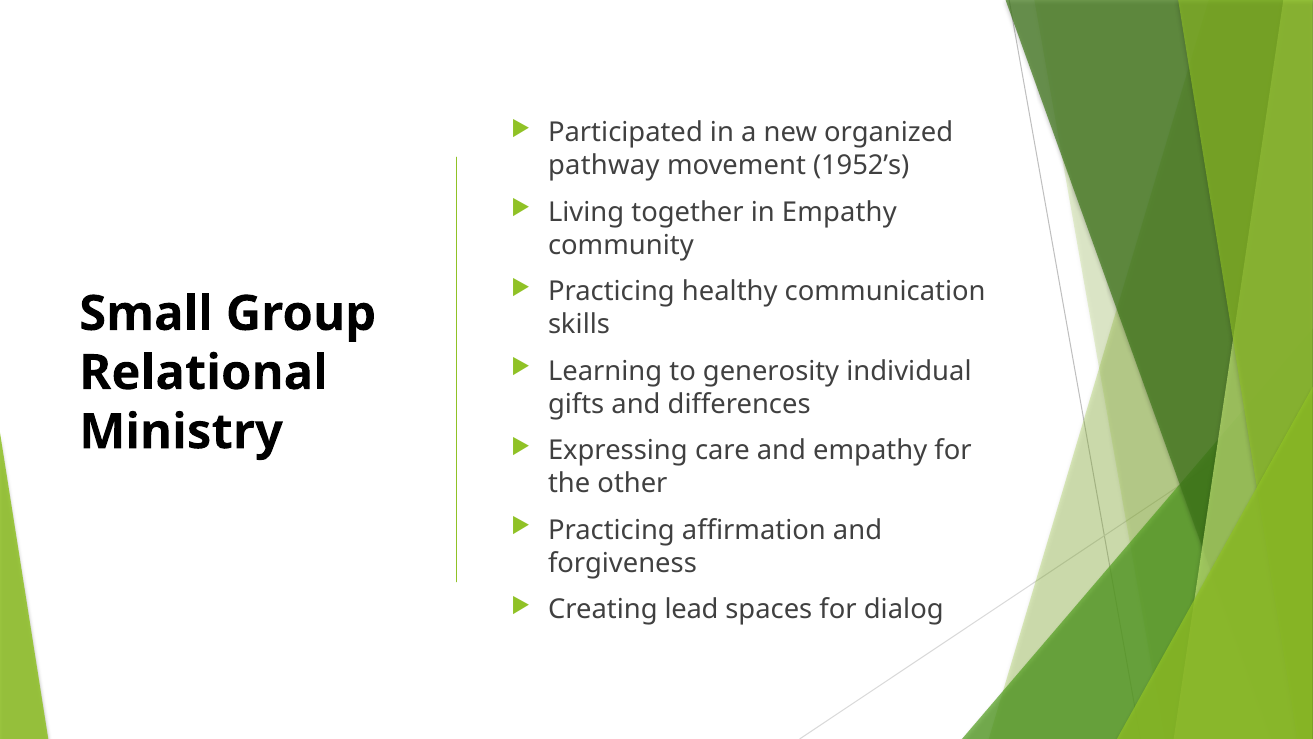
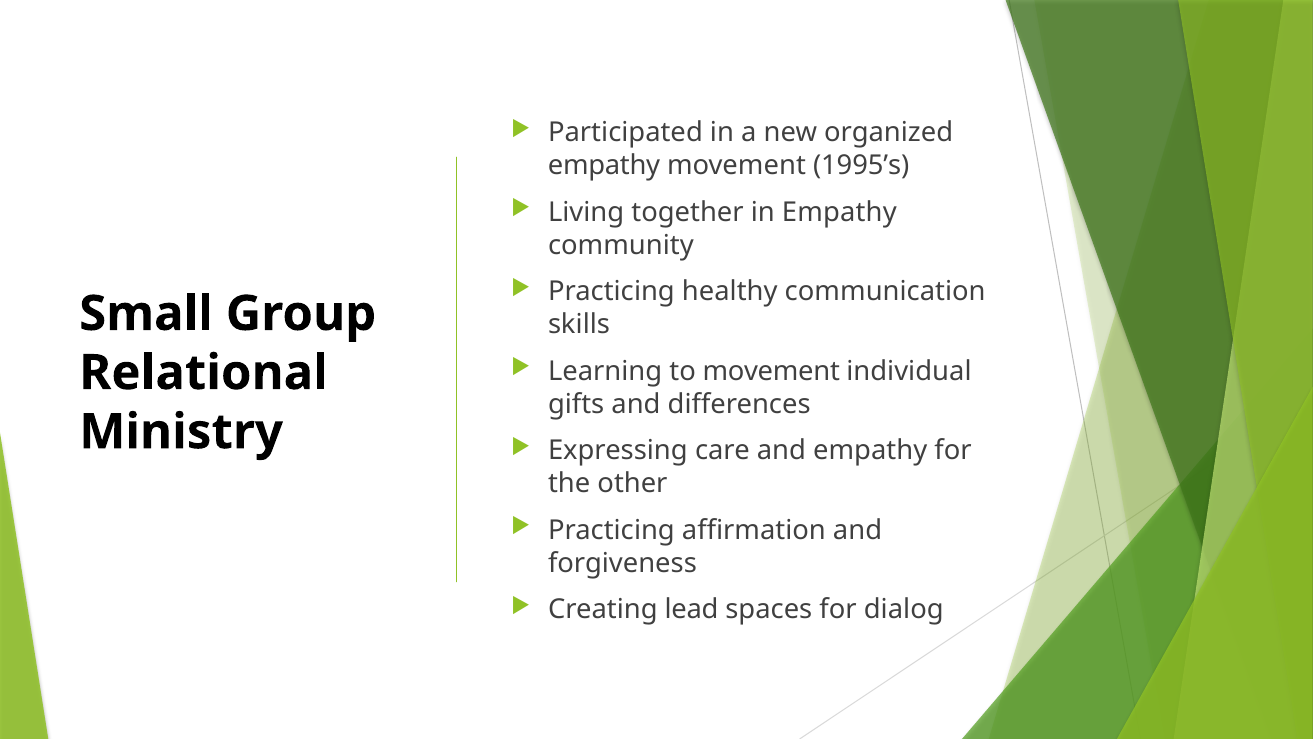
pathway: pathway -> empathy (604, 166)
1952’s: 1952’s -> 1995’s (861, 166)
to generosity: generosity -> movement (771, 371)
